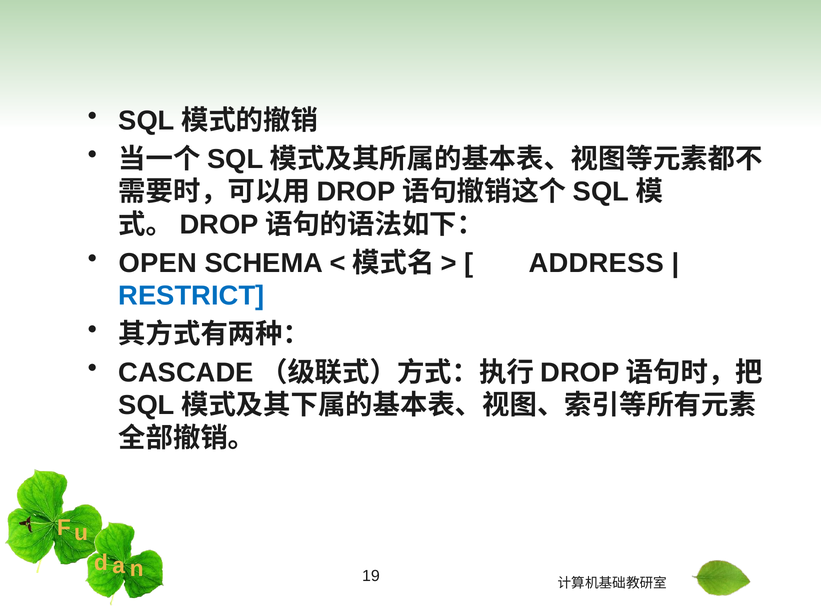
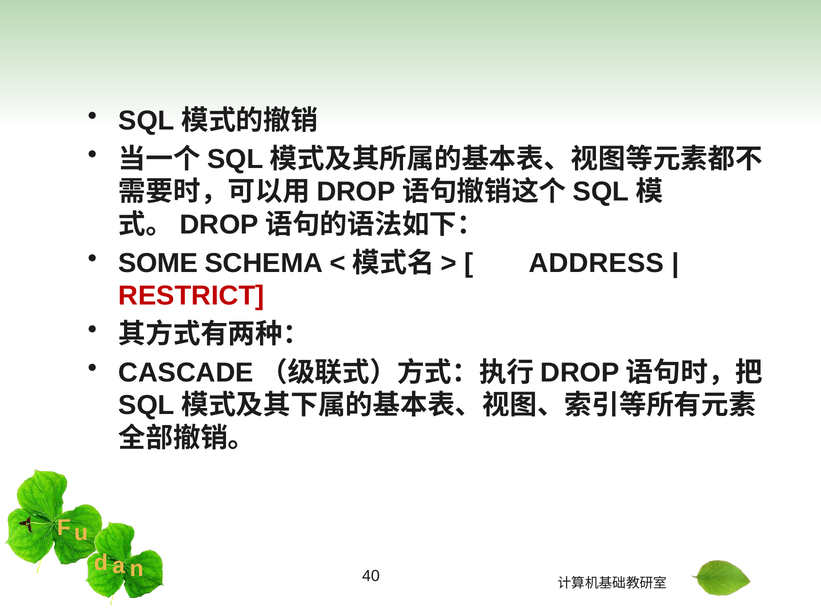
OPEN: OPEN -> SOME (158, 263)
RESTRICT colour: blue -> red (191, 296)
19: 19 -> 40 (371, 576)
